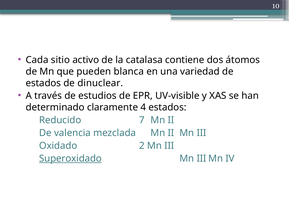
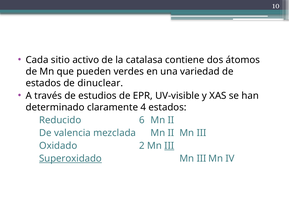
blanca: blanca -> verdes (129, 71)
7: 7 -> 6 (142, 120)
III underline: none -> present (169, 146)
